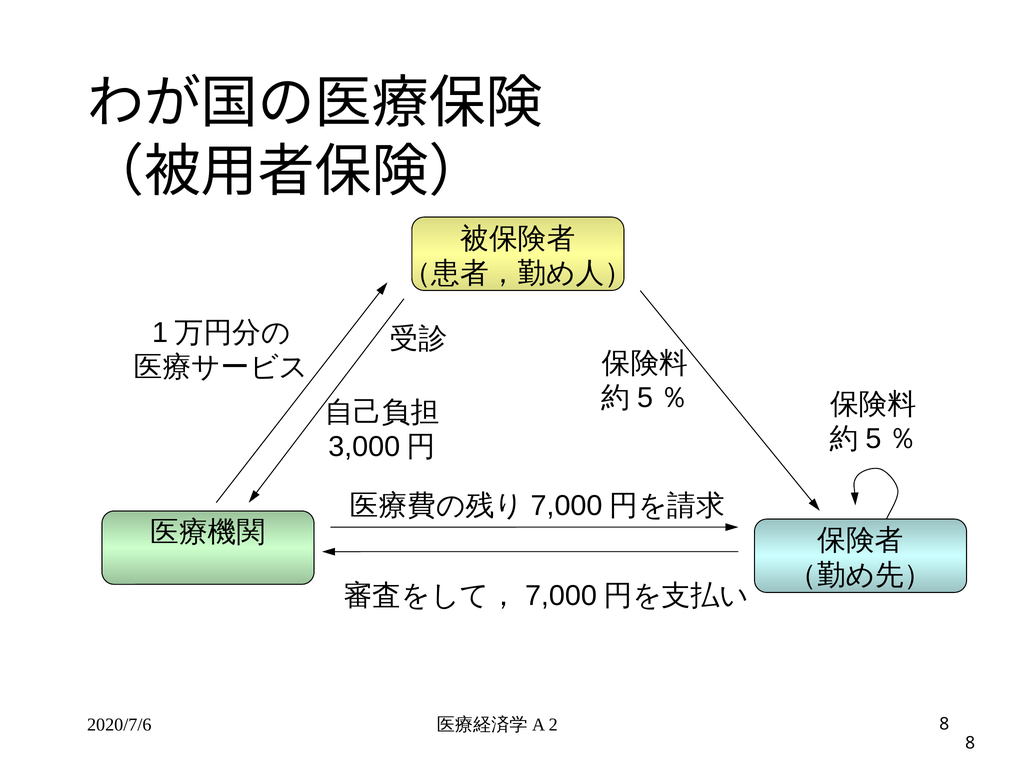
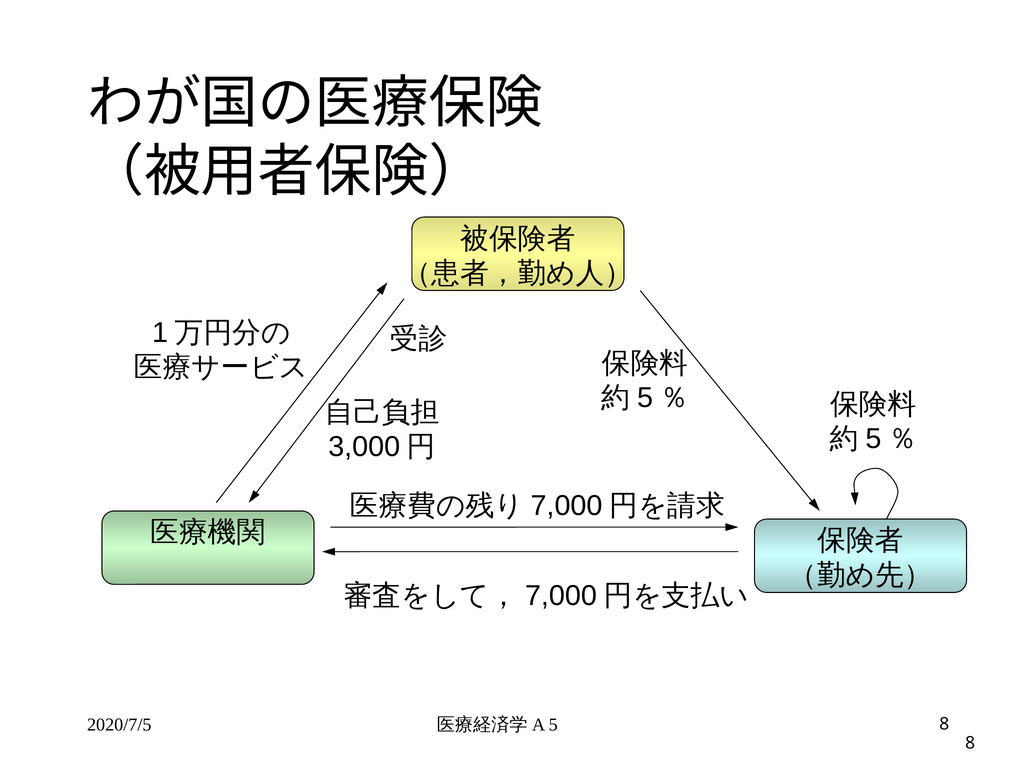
2020/7/6: 2020/7/6 -> 2020/7/5 (119, 725)
2: 2 -> 5 (553, 725)
